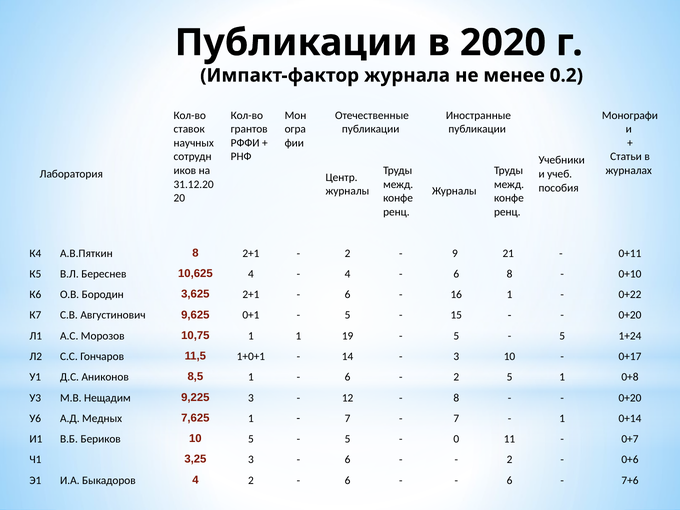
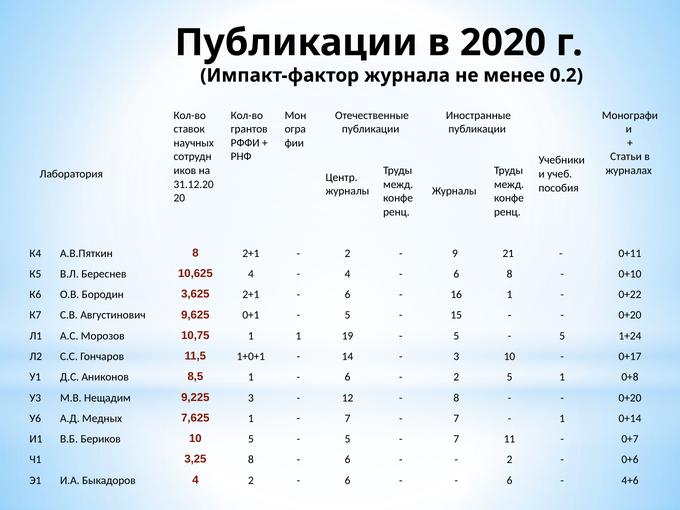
0: 0 -> 7 (456, 439)
3,25 3: 3 -> 8 (251, 460)
7+6: 7+6 -> 4+6 (630, 480)
